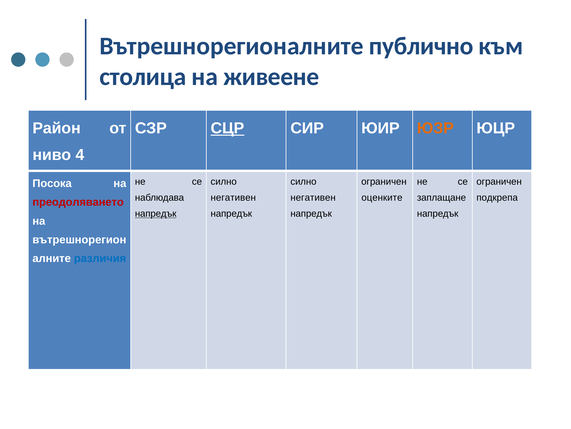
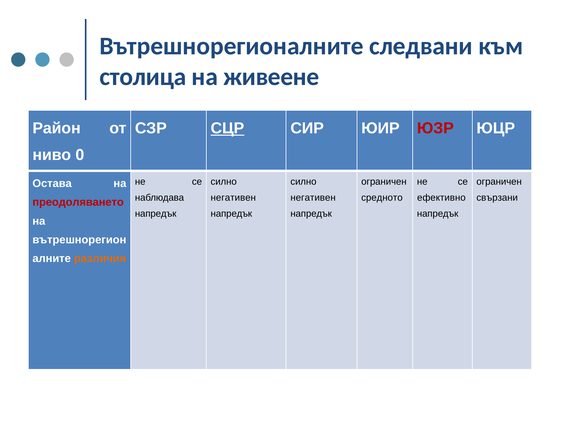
публично: публично -> следвани (421, 46)
ЮЗР colour: orange -> red (435, 128)
4: 4 -> 0 (80, 155)
Посока: Посока -> Остава (52, 183)
оценките: оценките -> средното (382, 197)
заплащане: заплащане -> ефективно (441, 197)
подкрепа: подкрепа -> свързани (497, 197)
напредък underline: present -> none (156, 213)
различия colour: blue -> orange (100, 258)
